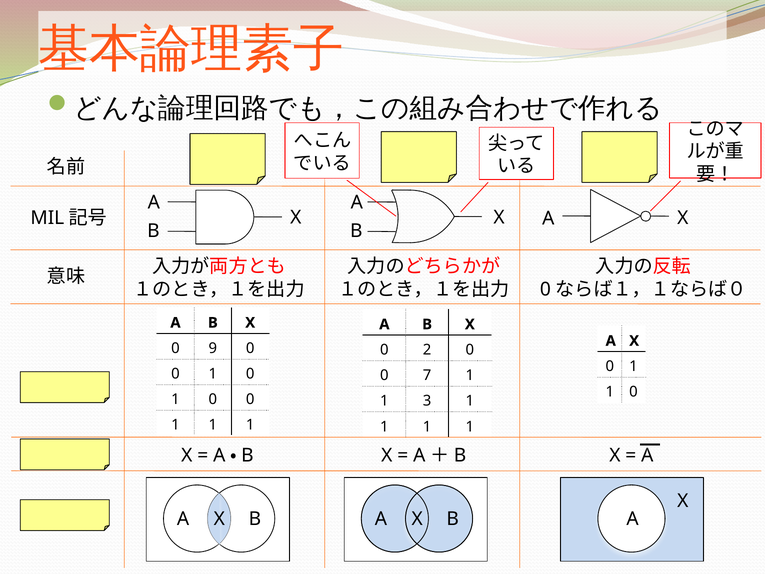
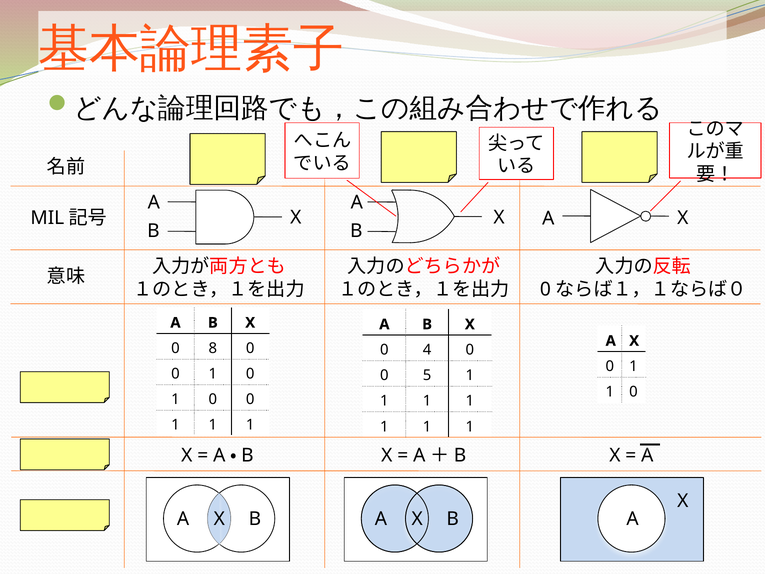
9: 9 -> 8 (213, 348)
2: 2 -> 4 (427, 350)
7: 7 -> 5 (427, 375)
3: 3 -> 1 (427, 401)
